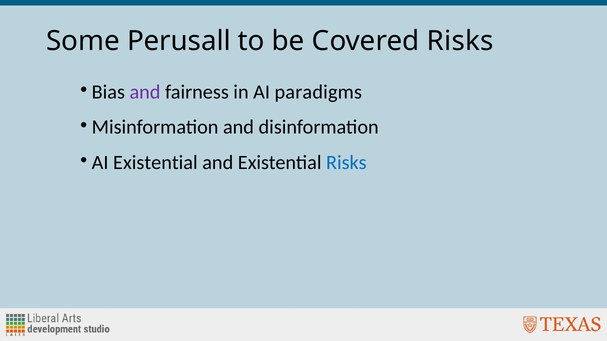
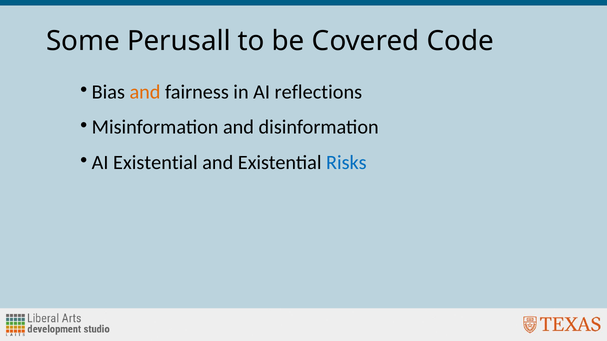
Covered Risks: Risks -> Code (460, 41)
and colour: purple -> orange (145, 92)
paradigms: paradigms -> reflections (318, 92)
